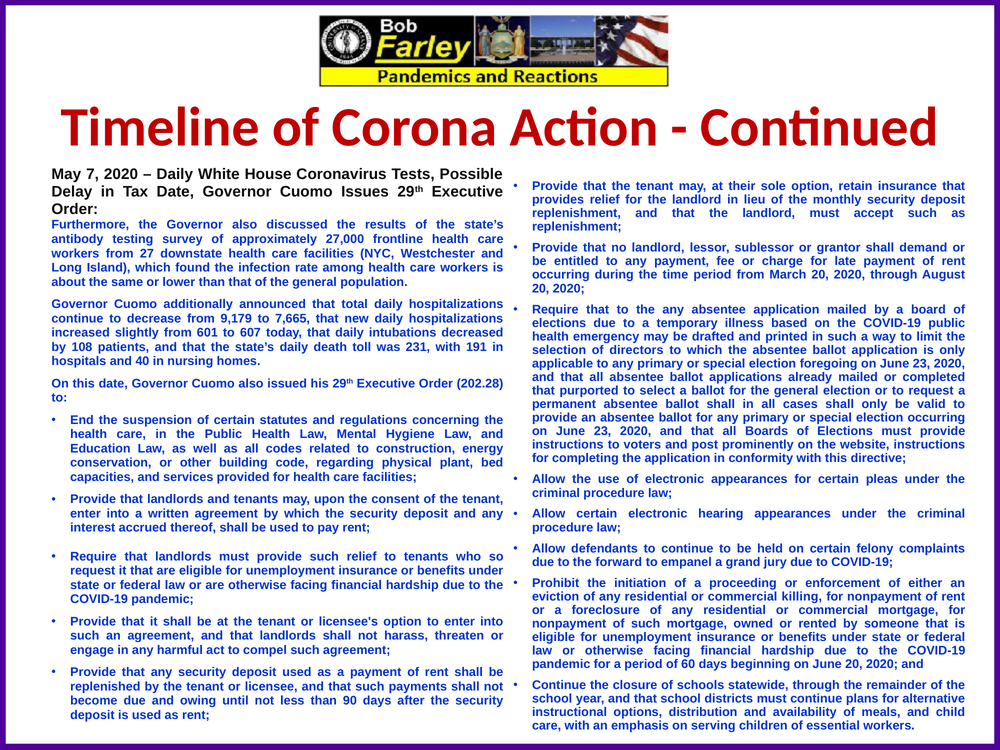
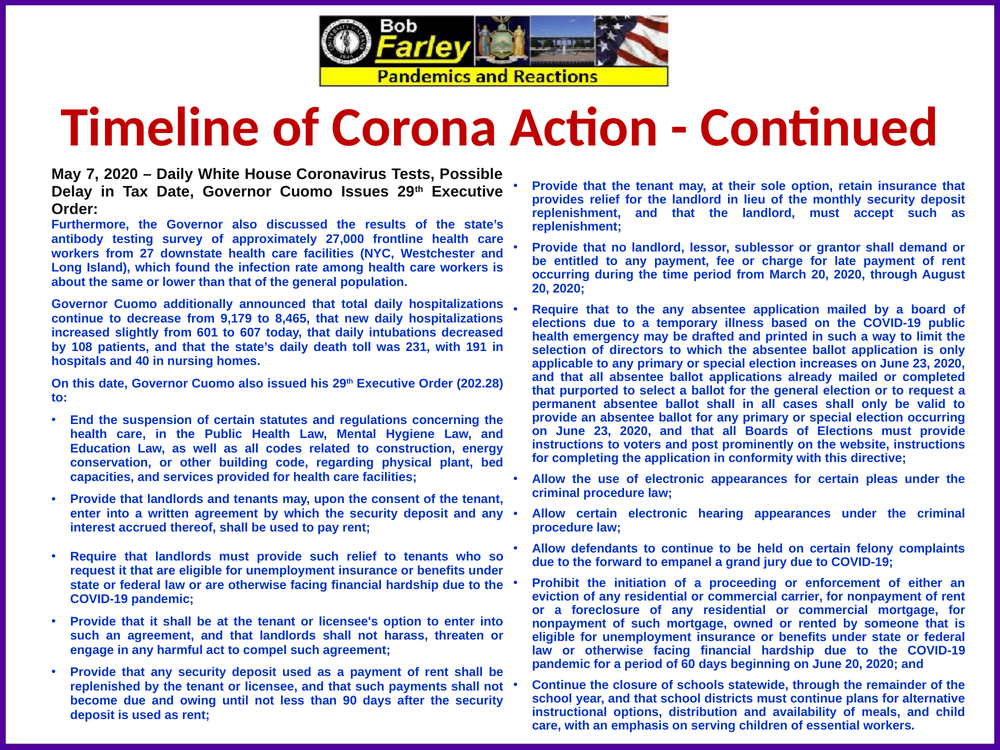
7,665: 7,665 -> 8,465 (293, 318)
foregoing: foregoing -> increases (829, 364)
killing: killing -> carrier (802, 596)
